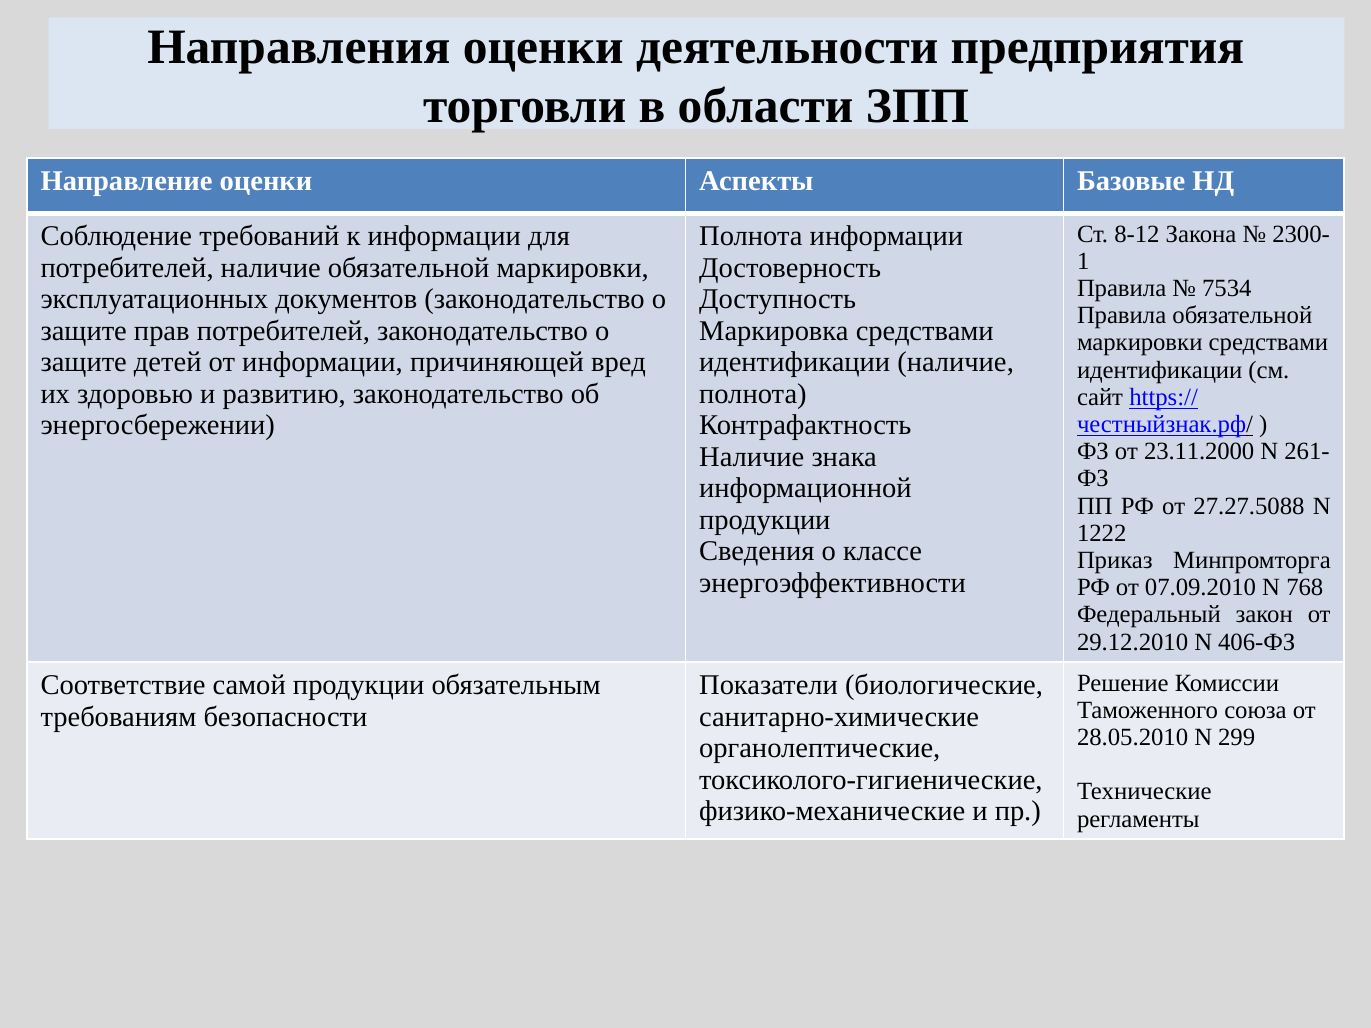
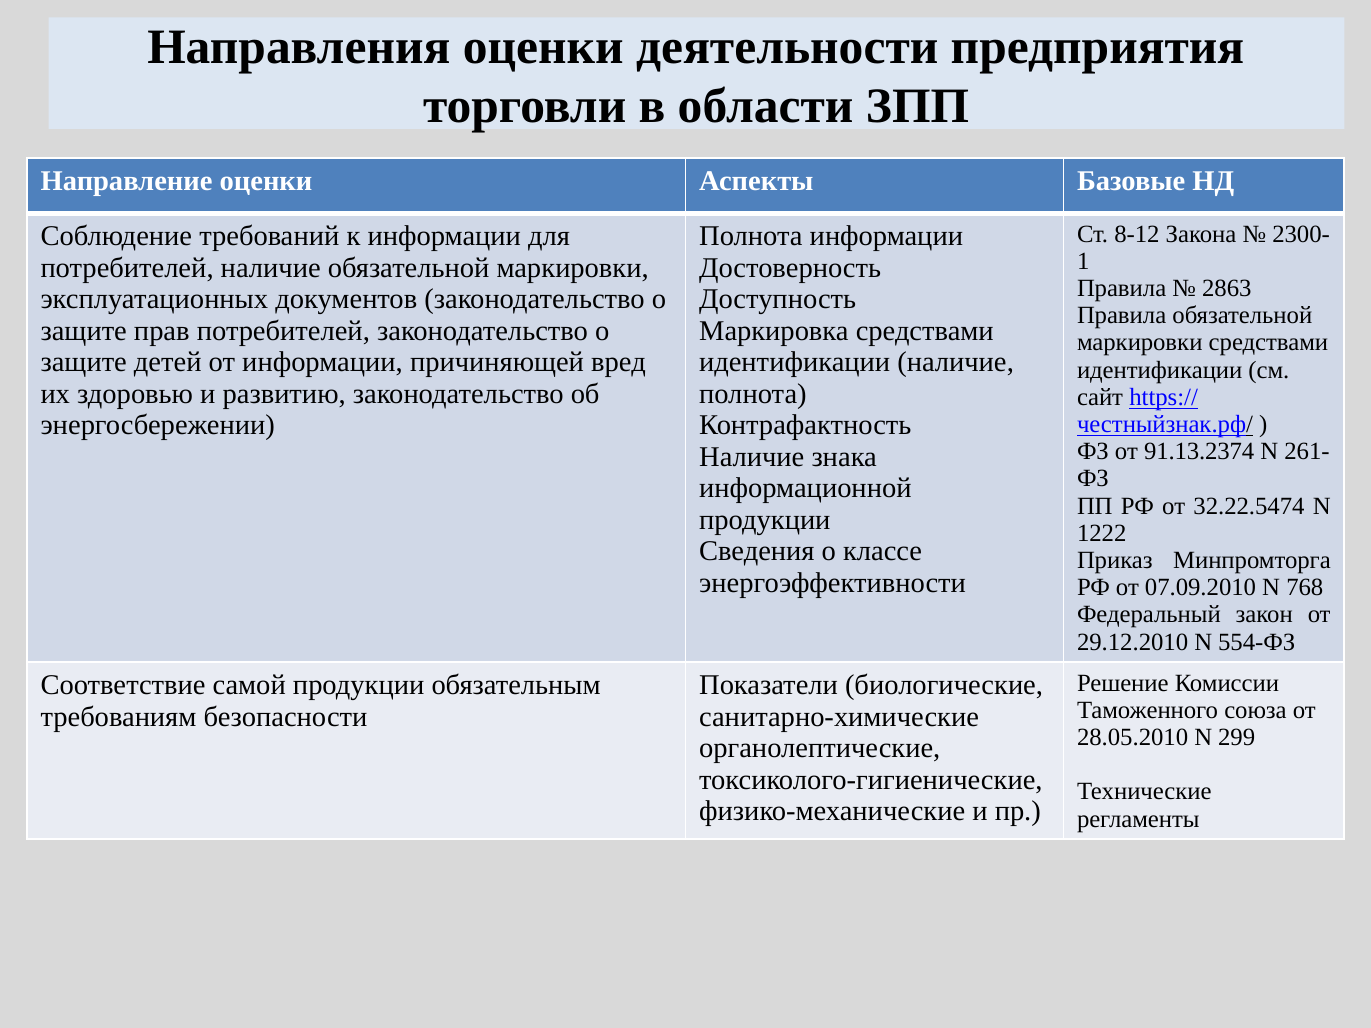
7534: 7534 -> 2863 (1227, 288)
23.11.2000: 23.11.2000 -> 91.13.2374 (1199, 452)
27.27.5088: 27.27.5088 -> 32.22.5474 (1249, 506)
406-ФЗ: 406-ФЗ -> 554-ФЗ (1257, 642)
